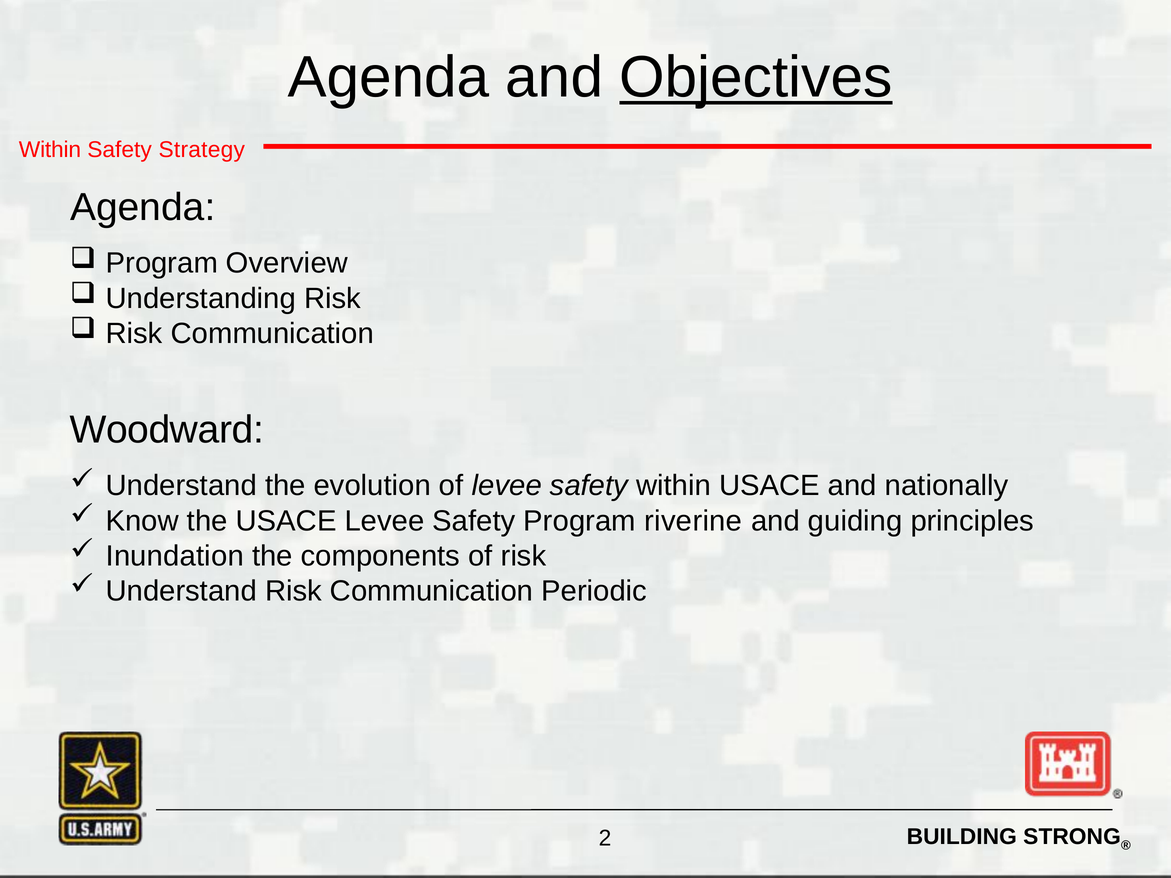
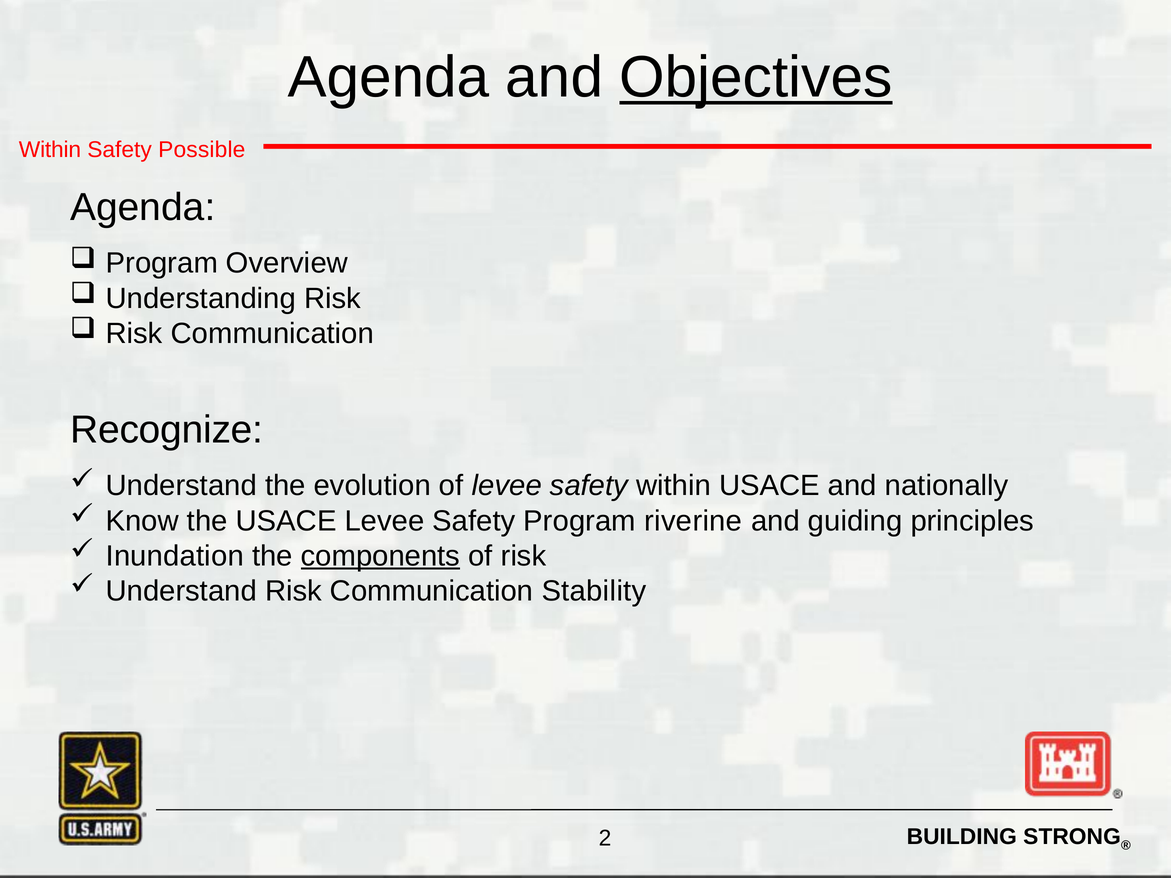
Strategy: Strategy -> Possible (202, 150)
Woodward: Woodward -> Recognize (167, 430)
components underline: none -> present (380, 556)
Periodic: Periodic -> Stability (594, 591)
